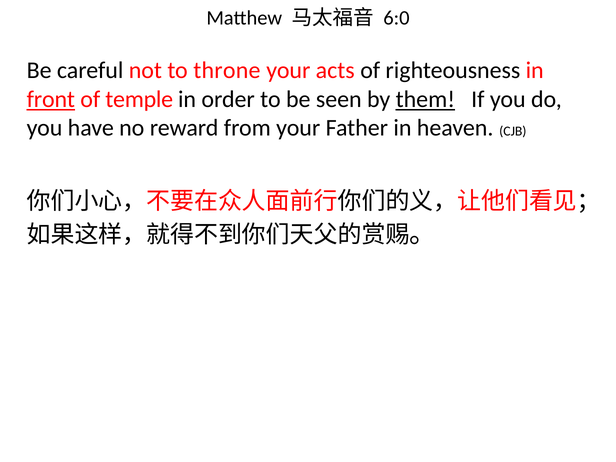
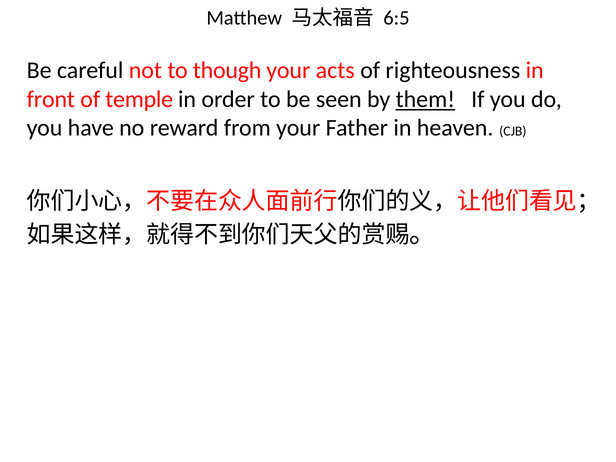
6:0: 6:0 -> 6:5 (396, 18)
throne: throne -> though (227, 70)
front underline: present -> none (51, 99)
